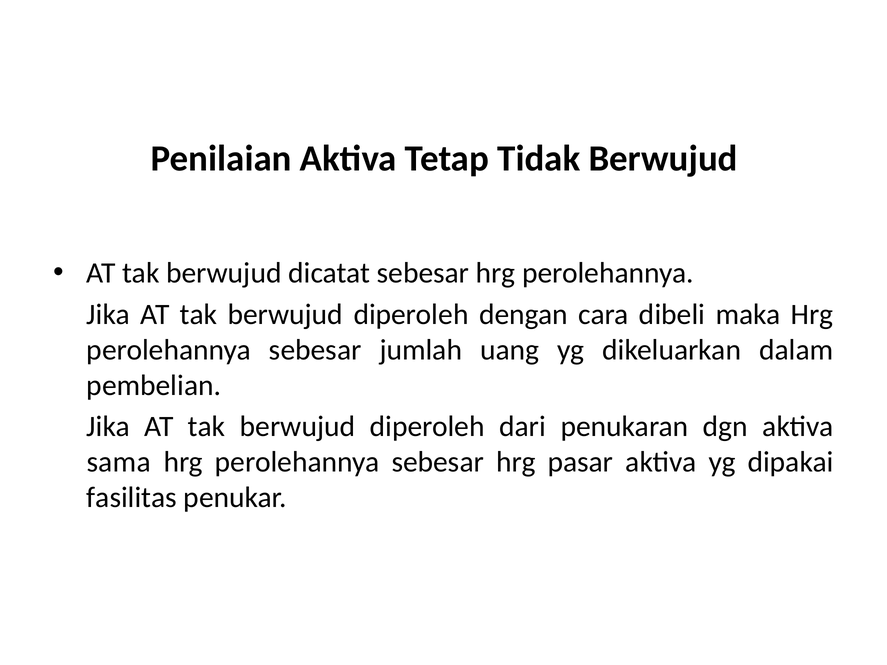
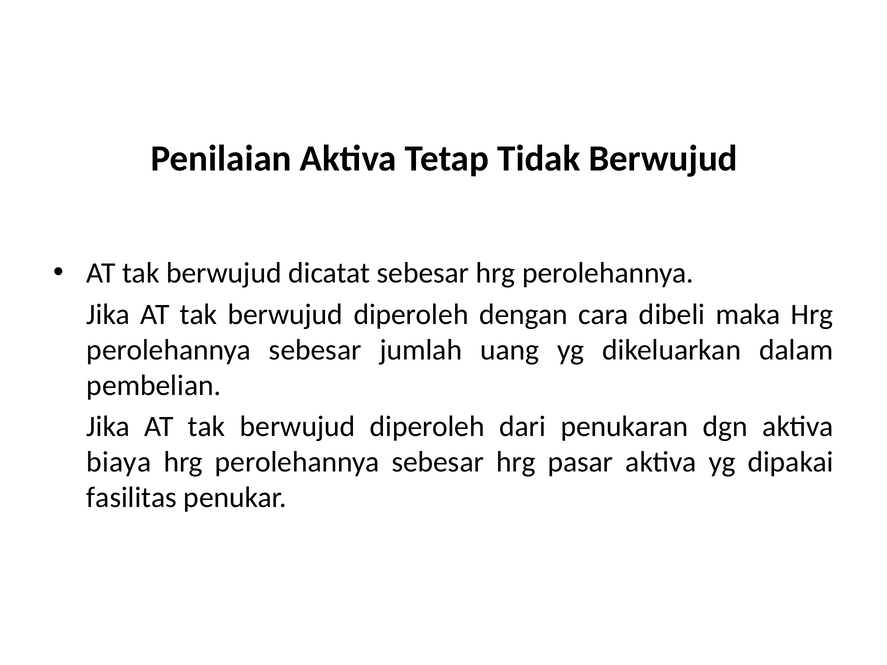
sama: sama -> biaya (119, 462)
